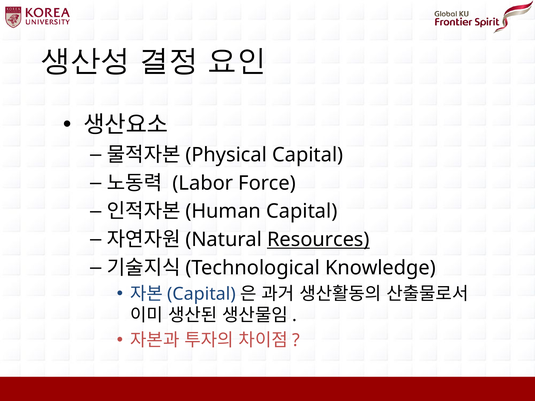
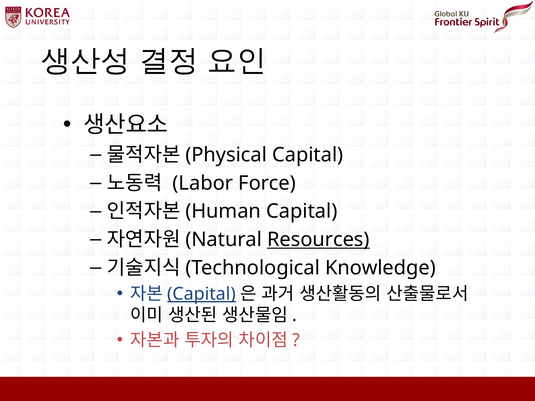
Capital underline: none -> present (202, 294)
